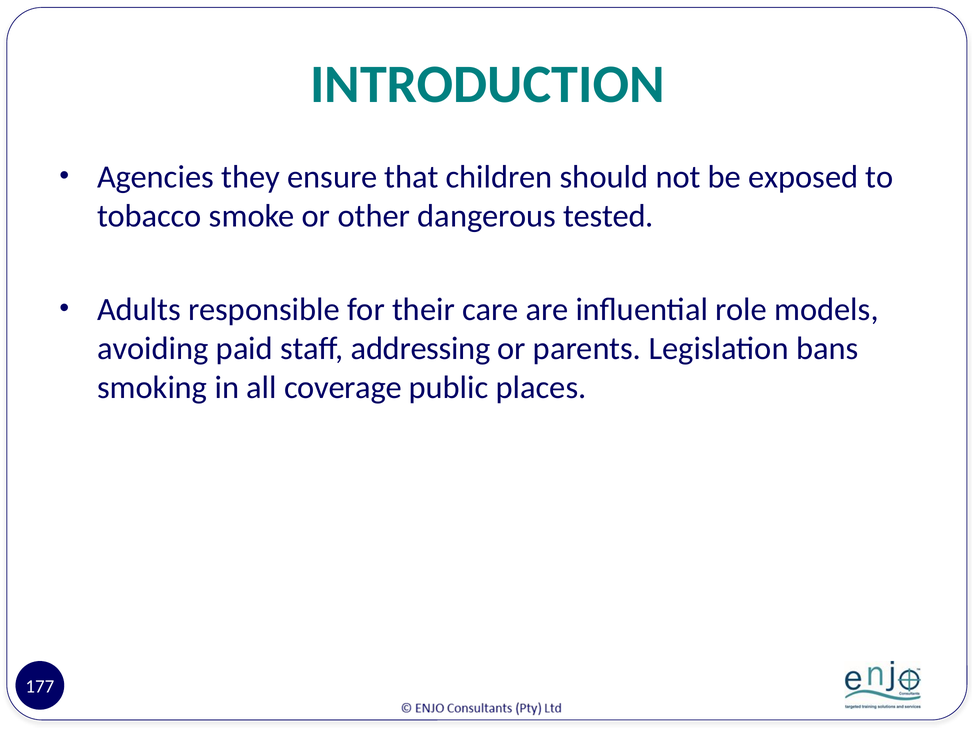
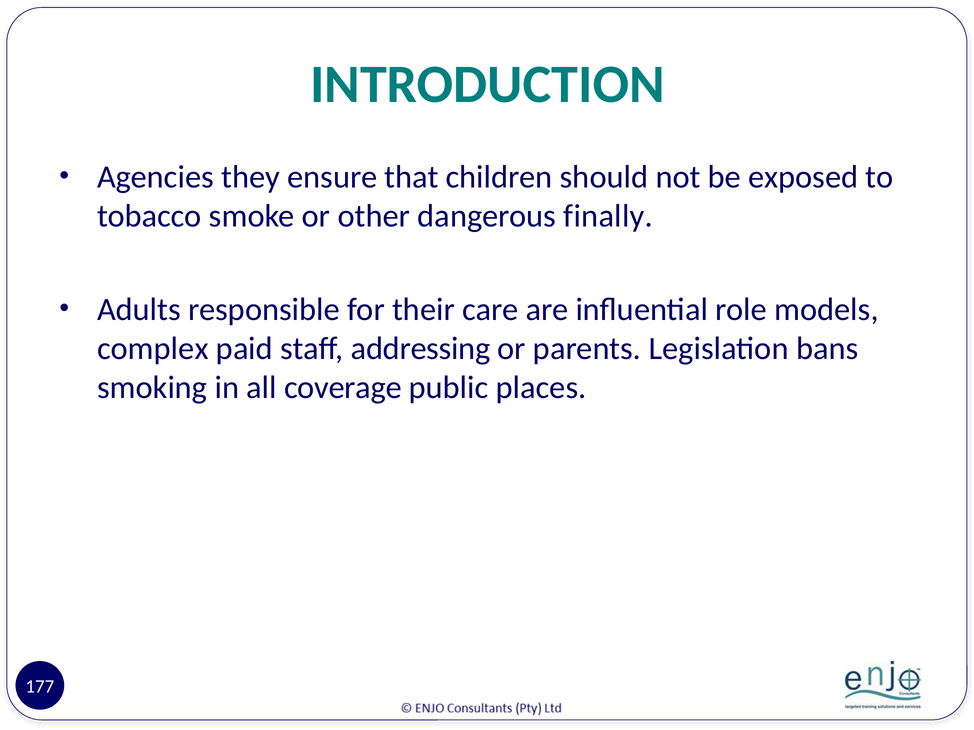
tested: tested -> finally (608, 216)
avoiding: avoiding -> complex (153, 349)
